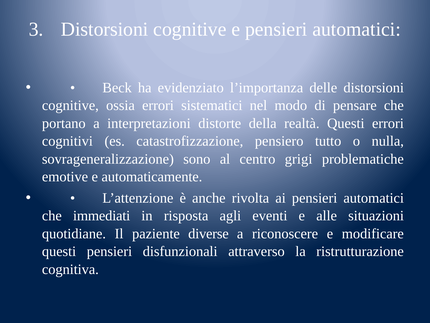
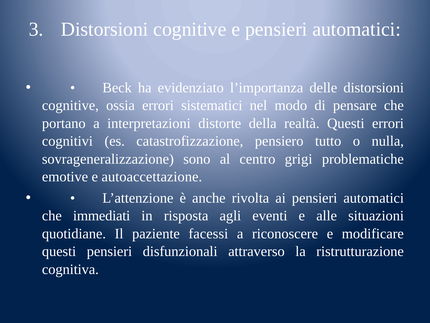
automaticamente: automaticamente -> autoaccettazione (152, 177)
diverse: diverse -> facessi (208, 233)
